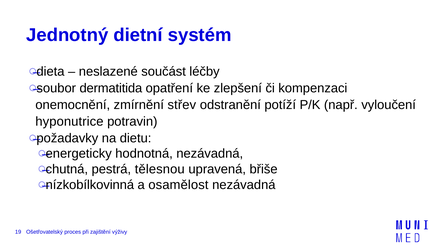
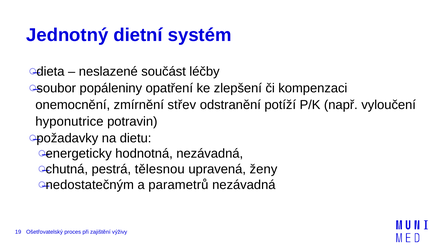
dermatitida: dermatitida -> popáleniny (111, 88)
břiše: břiše -> ženy (263, 169)
nízkobílkovinná: nízkobílkovinná -> nedostatečným (90, 185)
osamělost: osamělost -> parametrů (178, 185)
